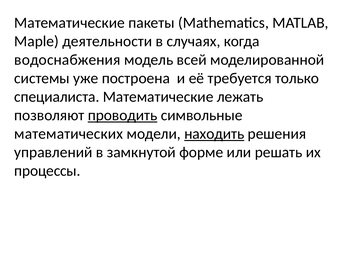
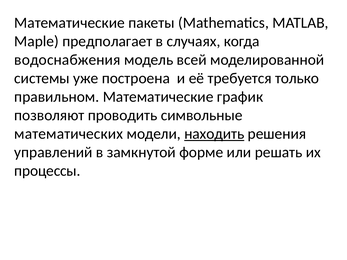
деятельности: деятельности -> предполагает (107, 41)
специалиста: специалиста -> правильном (57, 97)
лежать: лежать -> график (240, 97)
проводить underline: present -> none (123, 115)
